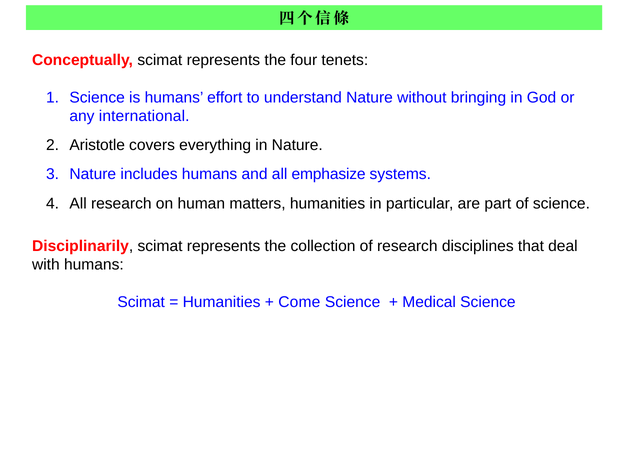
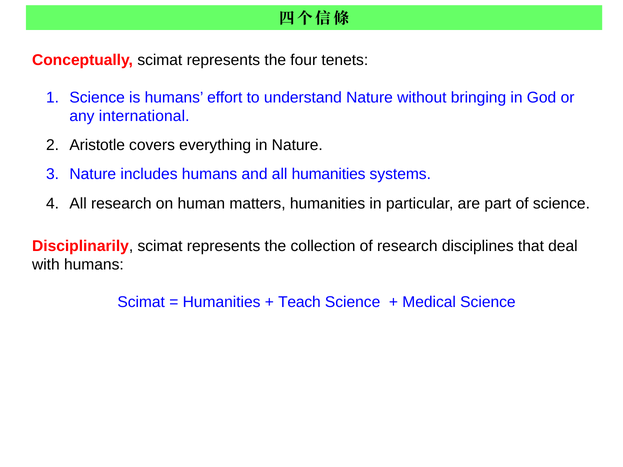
all emphasize: emphasize -> humanities (329, 174)
Come: Come -> Teach (299, 302)
